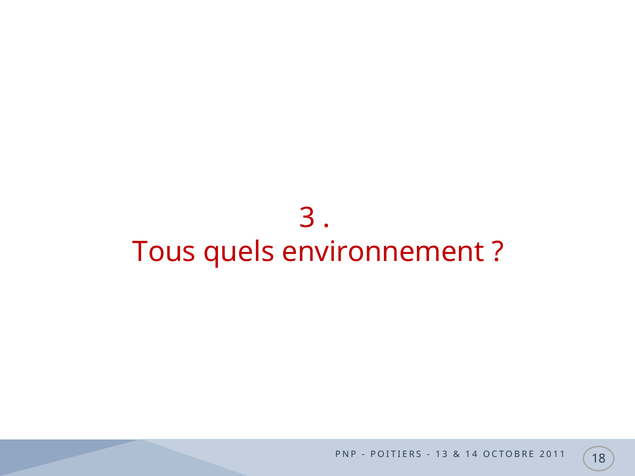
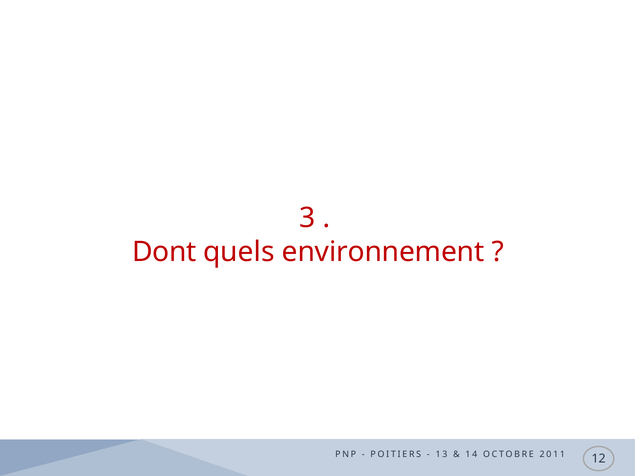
Tous: Tous -> Dont (164, 252)
18: 18 -> 12 (599, 459)
